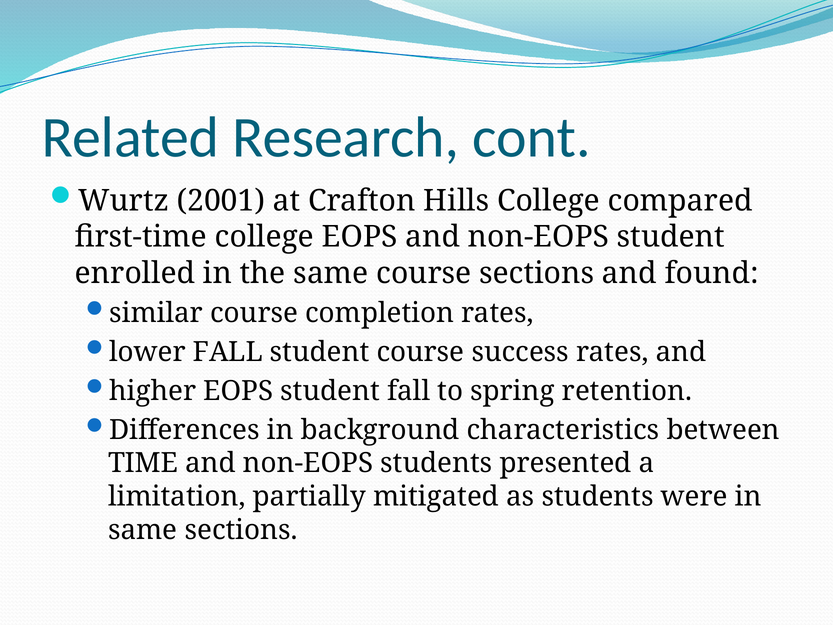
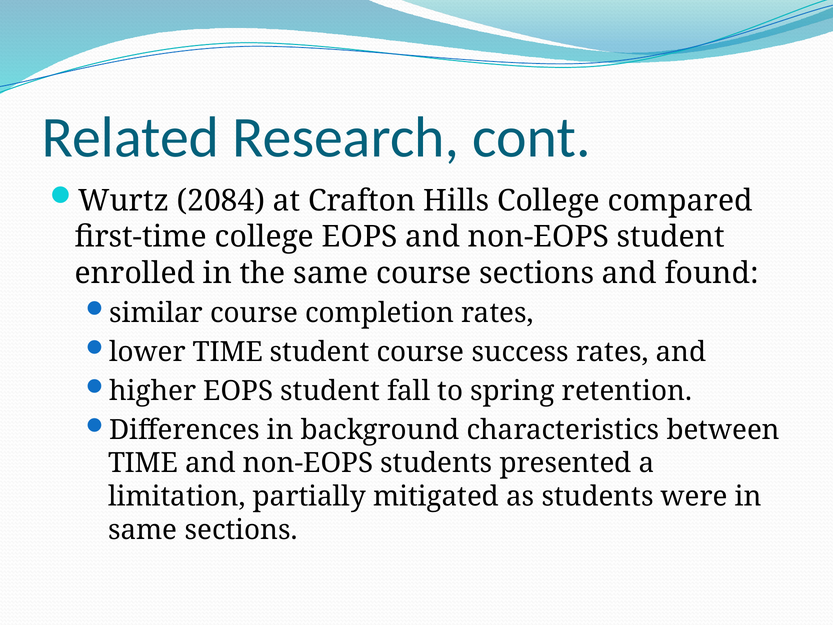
2001: 2001 -> 2084 (221, 201)
lower FALL: FALL -> TIME (228, 352)
